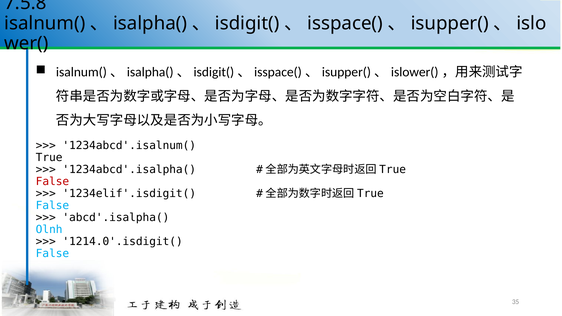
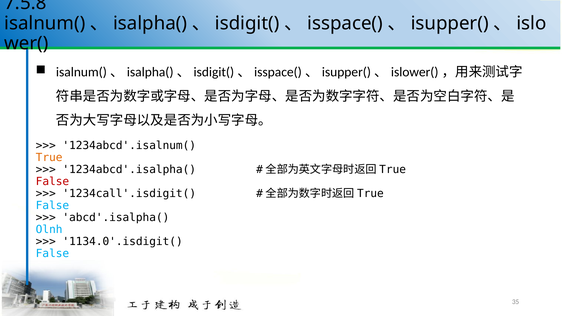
True colour: black -> orange (49, 158)
1234elif'.isdigit(: 1234elif'.isdigit( -> 1234call'.isdigit( (129, 194)
1214.0'.isdigit(: 1214.0'.isdigit( -> 1134.0'.isdigit( (123, 242)
